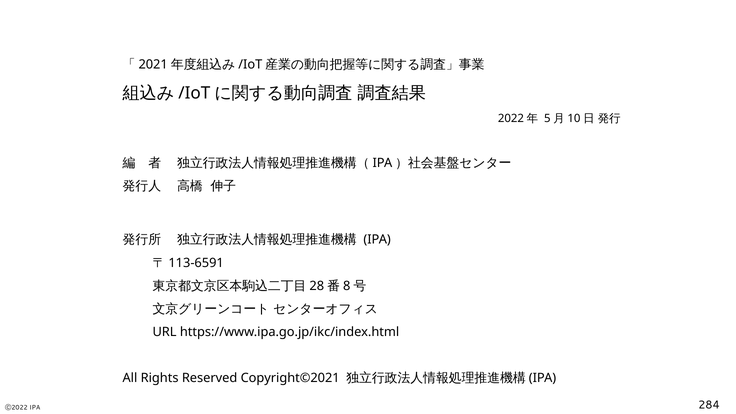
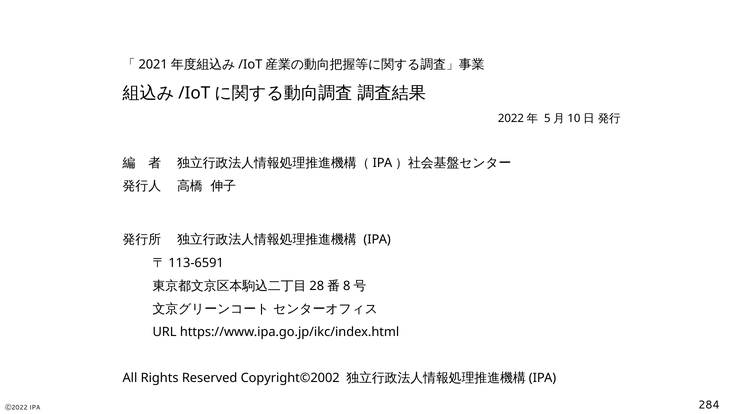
Copyright©2021: Copyright©2021 -> Copyright©2002 (290, 378)
